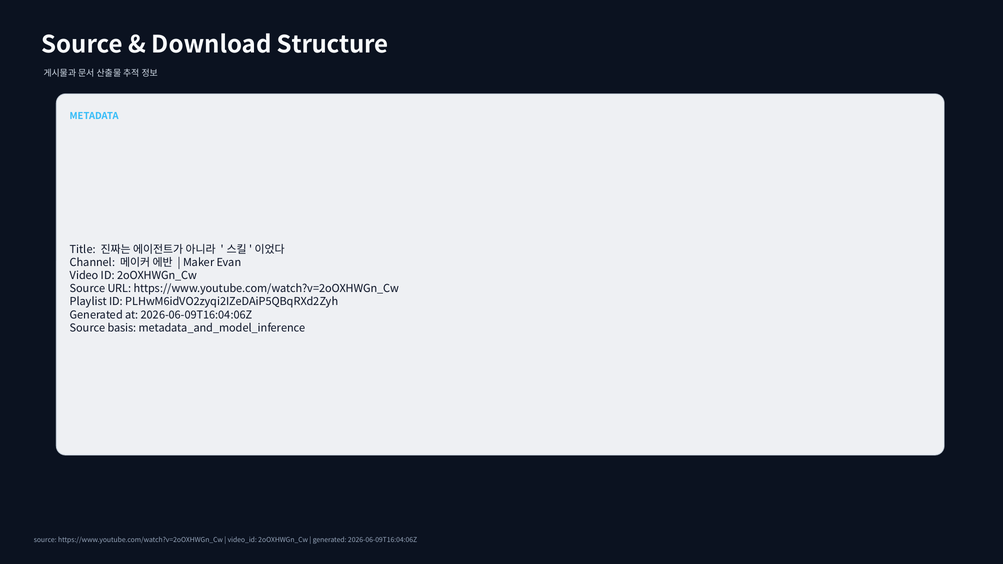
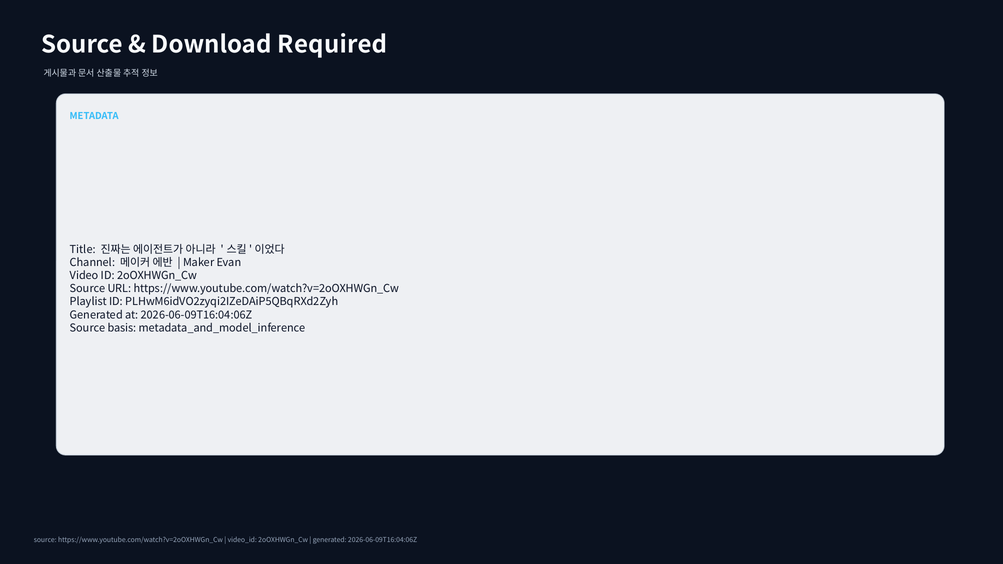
Structure: Structure -> Required (332, 45)
